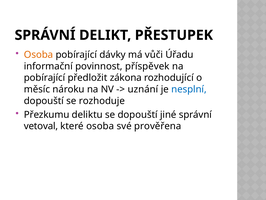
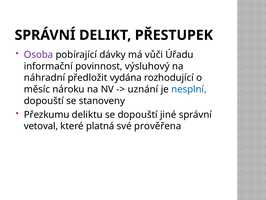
Osoba colour: orange -> purple (39, 55)
příspěvek: příspěvek -> výsluhový (147, 66)
pobírající: pobírající -> náhradní (44, 78)
zákona: zákona -> vydána (126, 78)
rozhoduje: rozhoduje -> stanoveny (102, 101)
které osoba: osoba -> platná (100, 126)
